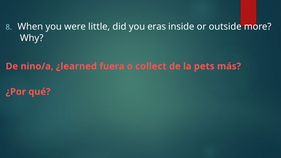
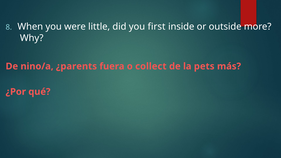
eras: eras -> first (157, 27)
¿learned: ¿learned -> ¿parents (76, 66)
